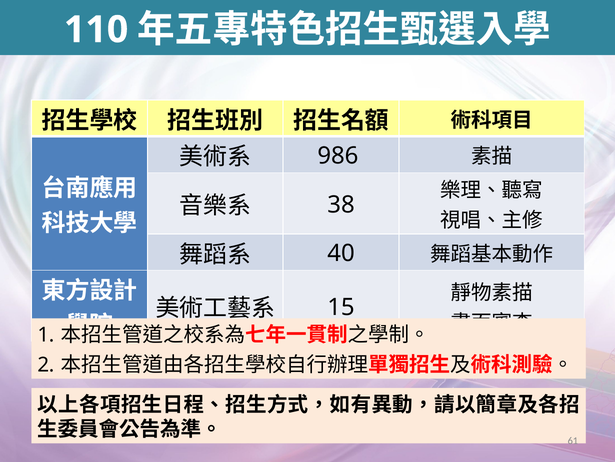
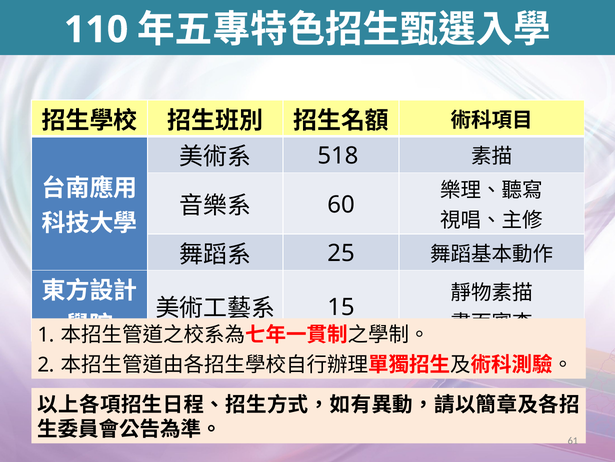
986: 986 -> 518 (338, 156)
38: 38 -> 60 (341, 204)
40: 40 -> 25 (341, 253)
